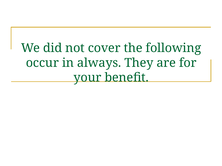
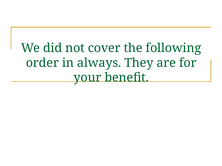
occur: occur -> order (42, 63)
